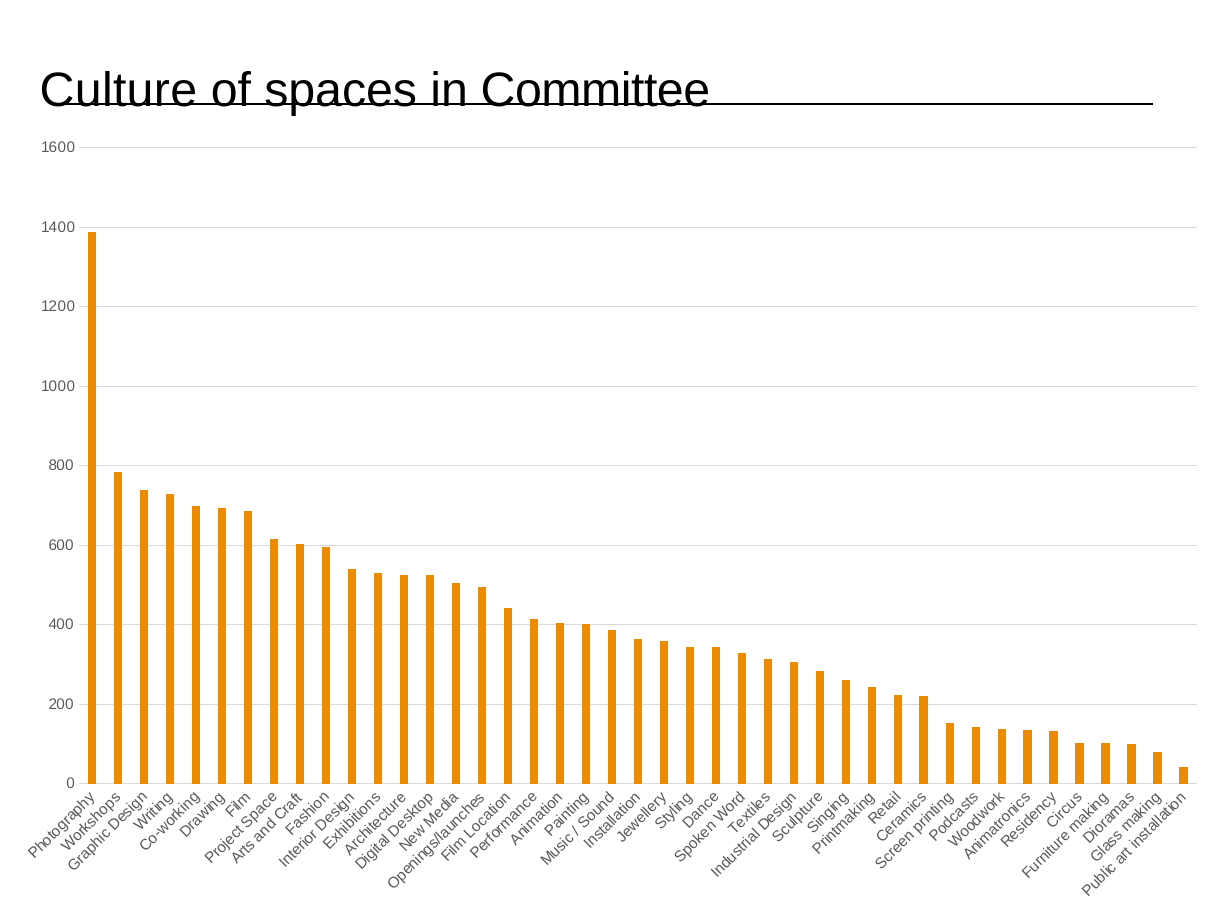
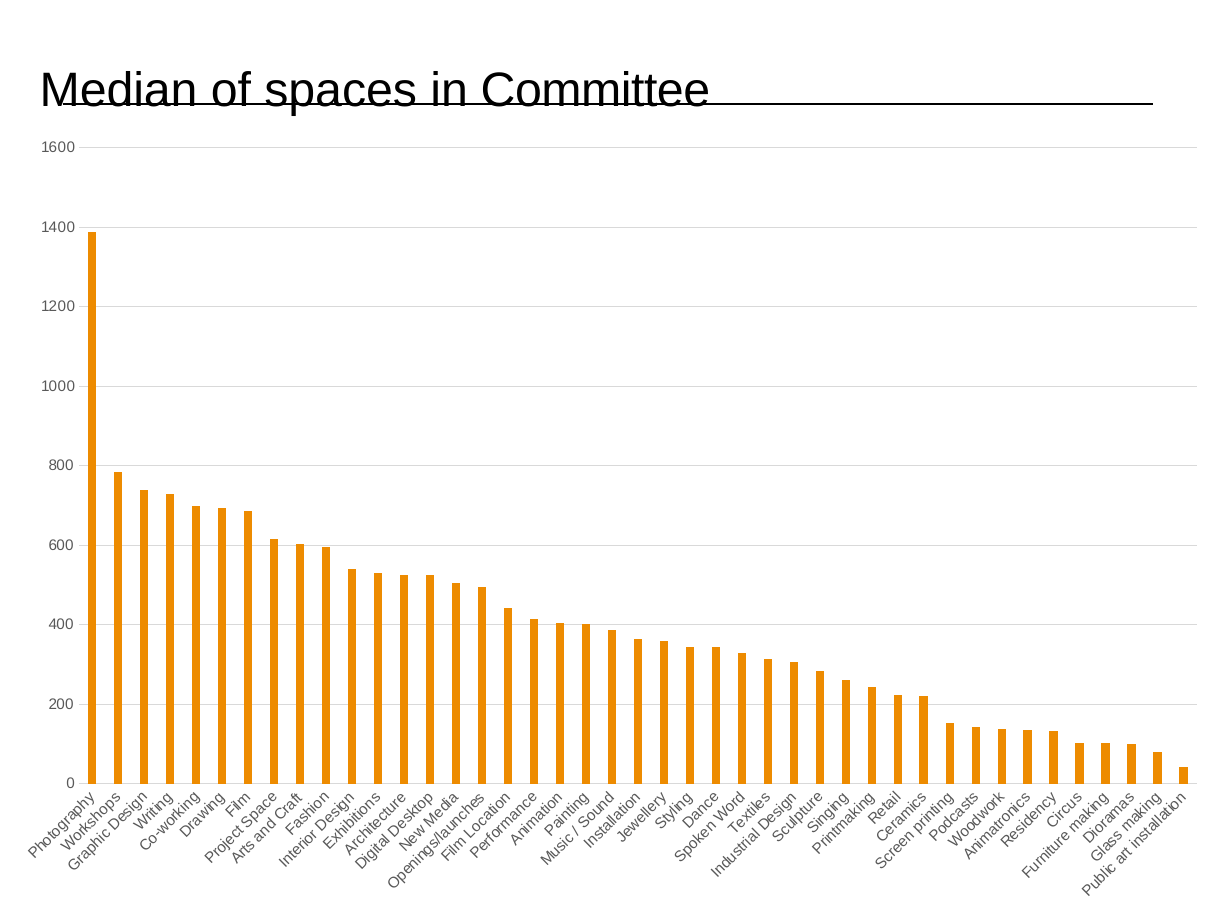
Culture: Culture -> Median (119, 91)
